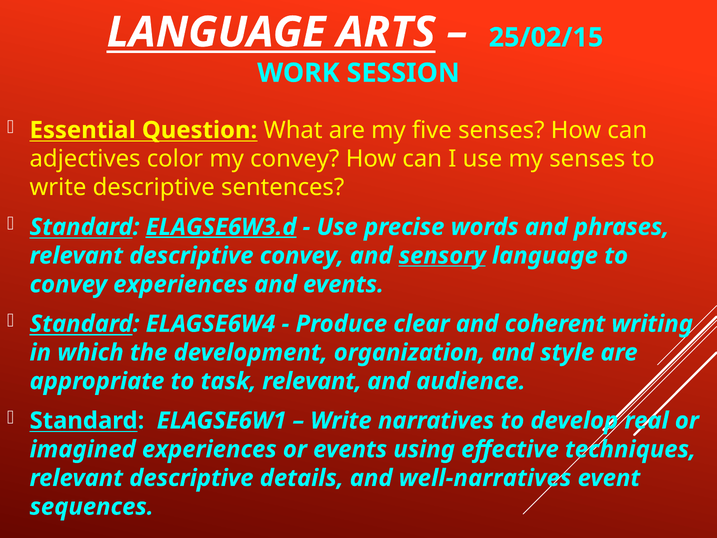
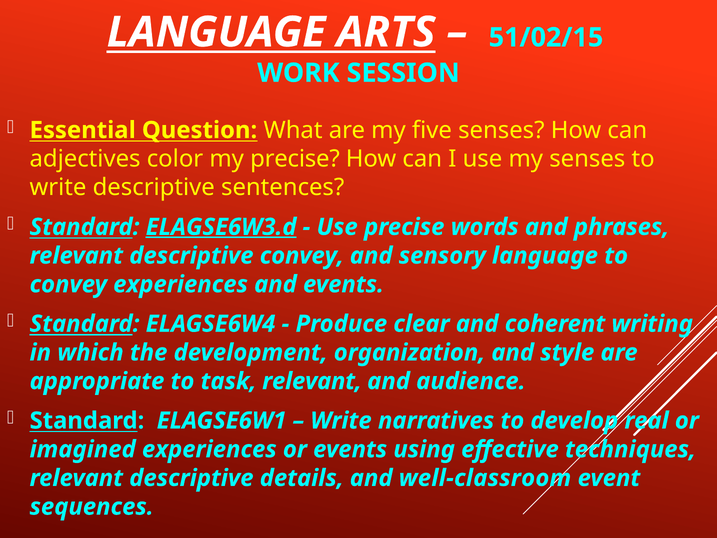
25/02/15: 25/02/15 -> 51/02/15 (546, 38)
my convey: convey -> precise (295, 159)
sensory underline: present -> none (442, 256)
well-narratives: well-narratives -> well-classroom (485, 478)
